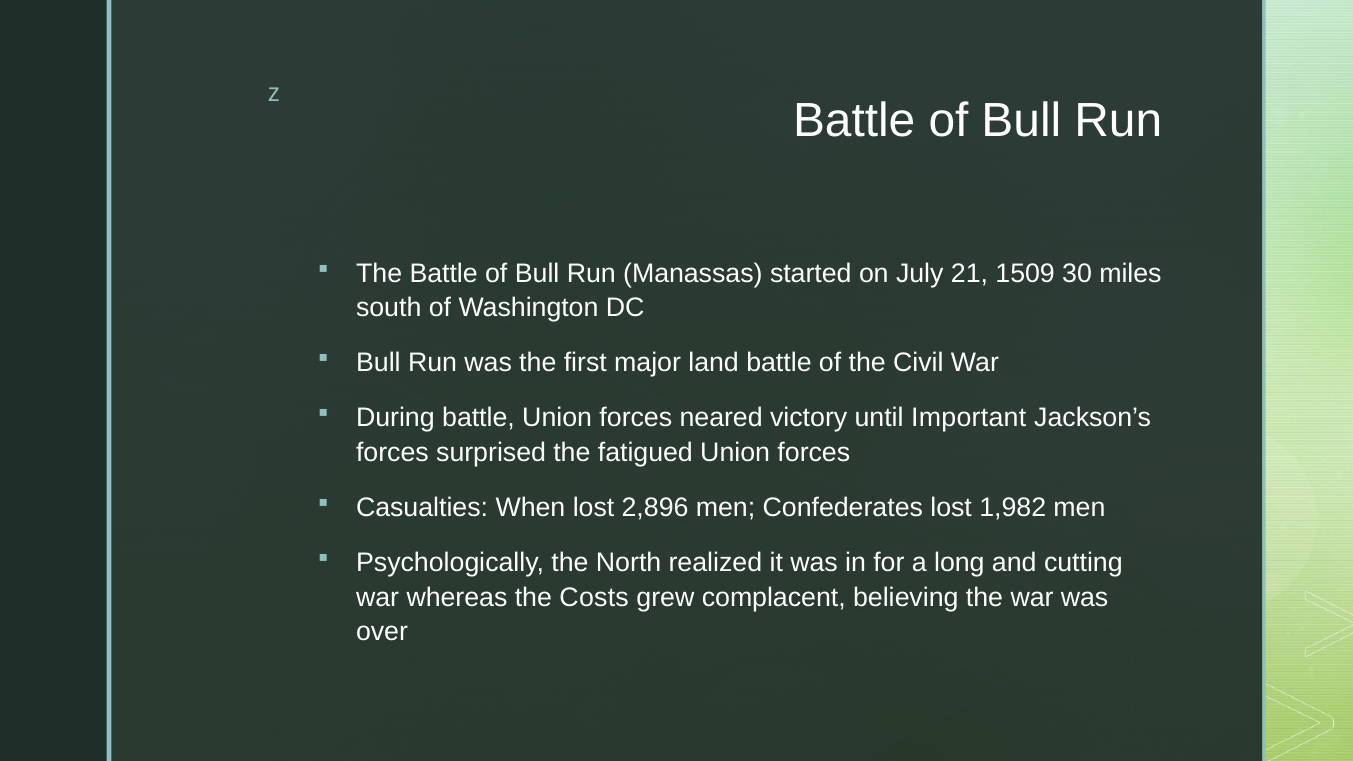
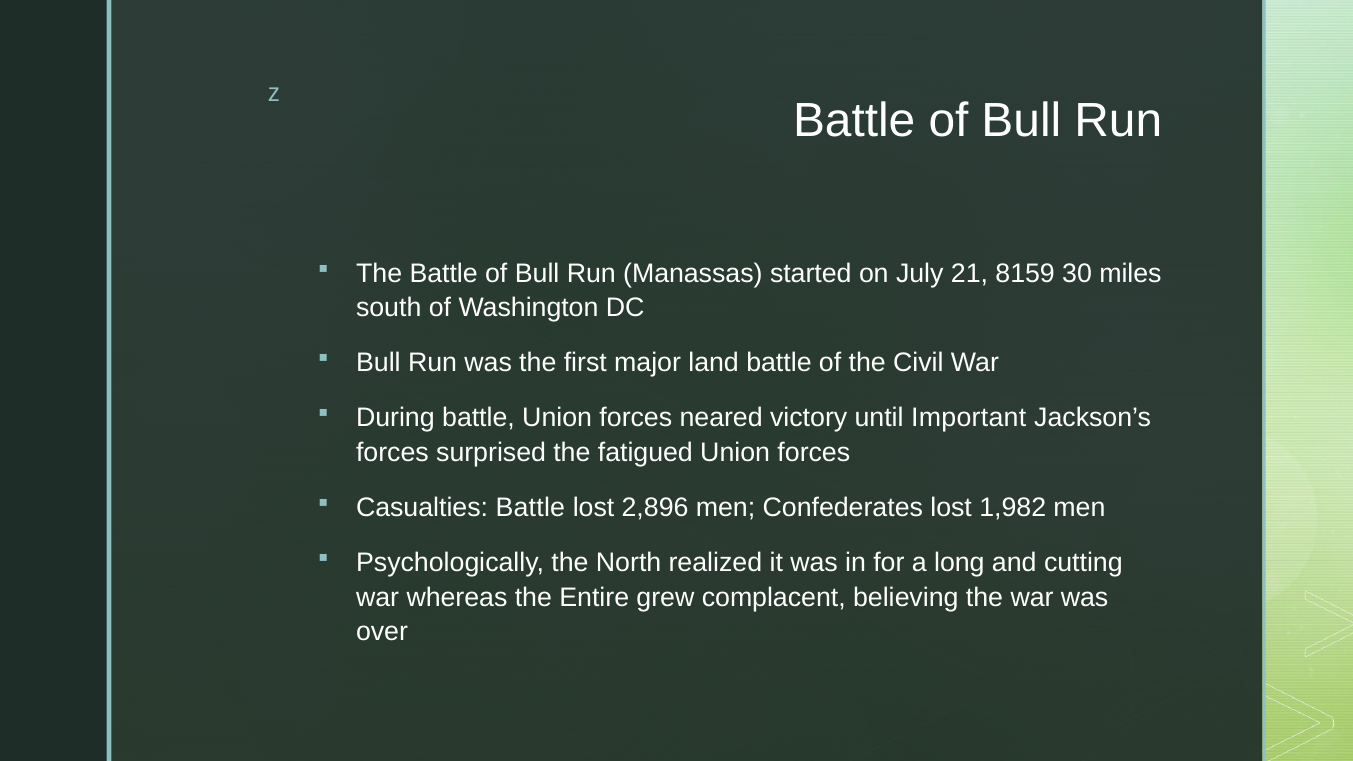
1509: 1509 -> 8159 (1025, 273)
Casualties When: When -> Battle (530, 508)
Costs: Costs -> Entire (594, 597)
